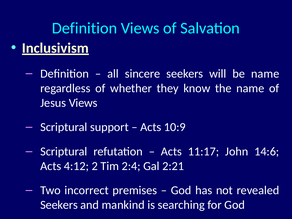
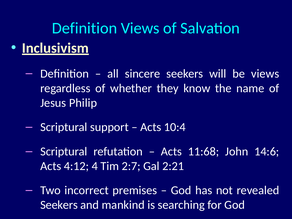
be name: name -> views (265, 74)
Jesus Views: Views -> Philip (83, 103)
10:9: 10:9 -> 10:4 (175, 127)
11:17: 11:17 -> 11:68 (204, 151)
2: 2 -> 4 (95, 166)
2:4: 2:4 -> 2:7 (131, 166)
